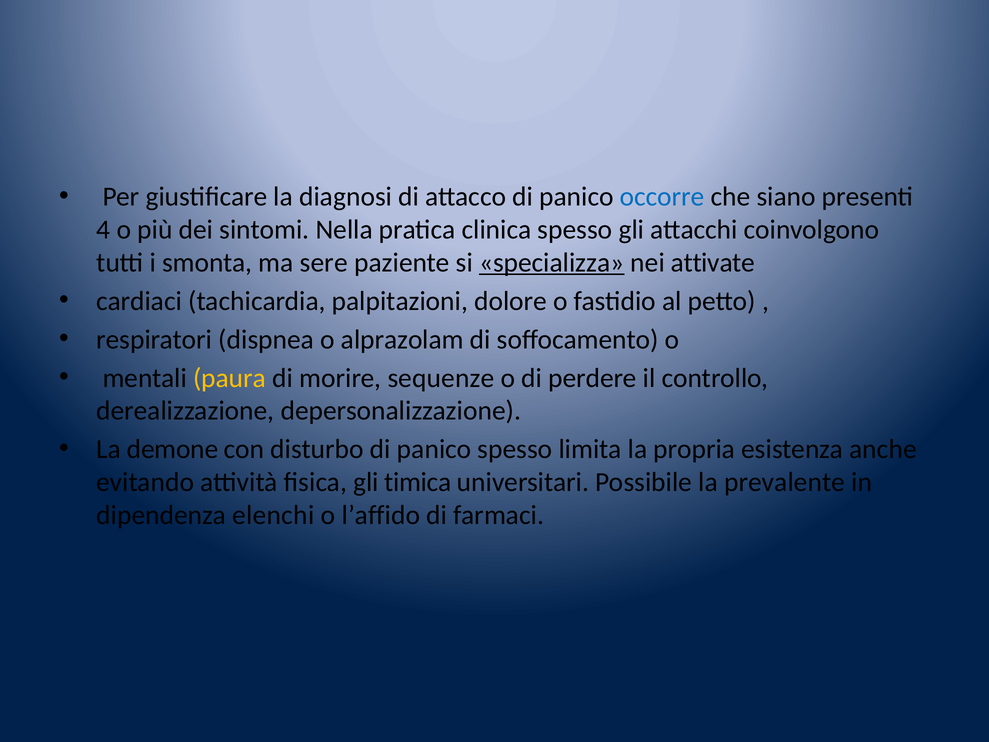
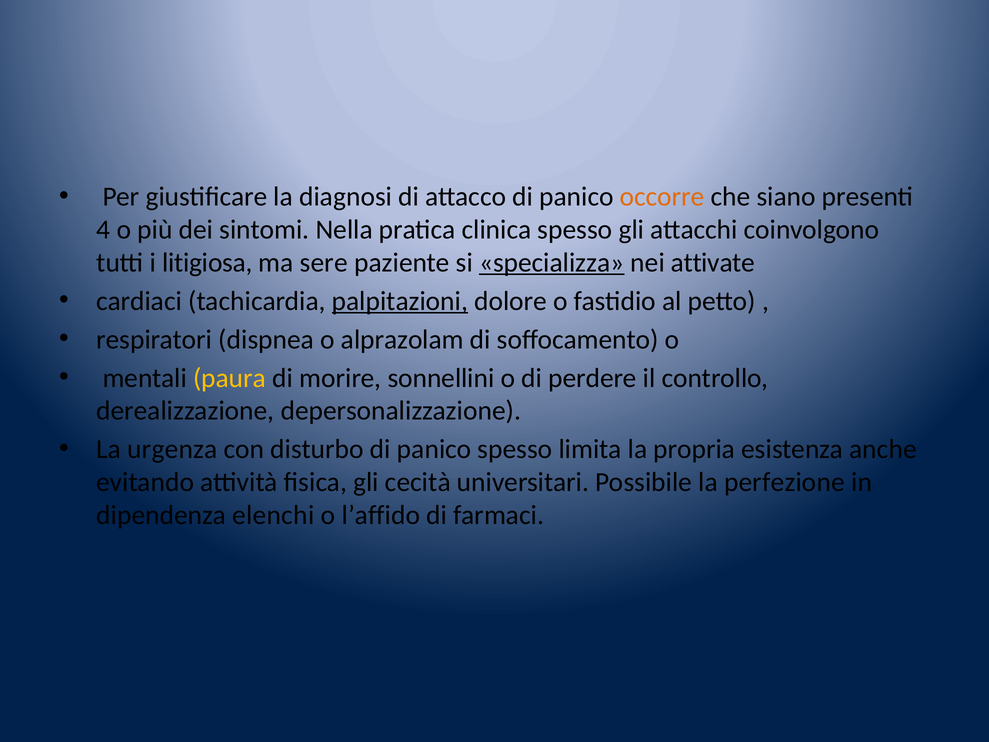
occorre colour: blue -> orange (662, 196)
smonta: smonta -> litigiosa (207, 262)
palpitazioni underline: none -> present (400, 301)
sequenze: sequenze -> sonnellini (441, 378)
demone: demone -> urgenza (172, 449)
timica: timica -> cecità (418, 482)
prevalente: prevalente -> perfezione (784, 482)
